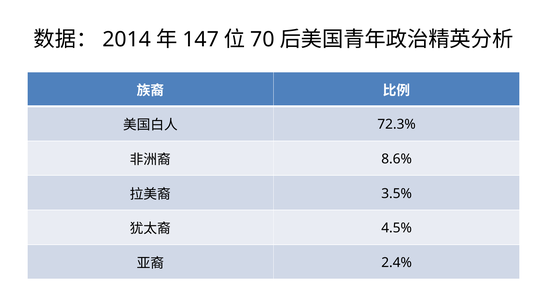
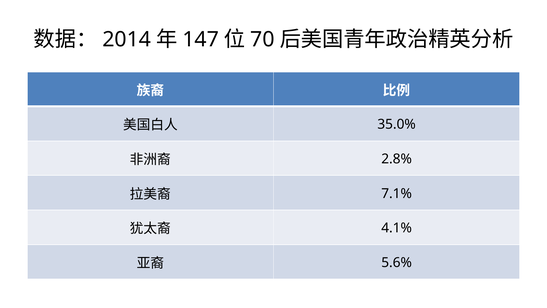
72.3%: 72.3% -> 35.0% (397, 124)
8.6%: 8.6% -> 2.8% (397, 159)
3.5%: 3.5% -> 7.1% (397, 193)
4.5%: 4.5% -> 4.1% (397, 228)
2.4%: 2.4% -> 5.6% (397, 262)
